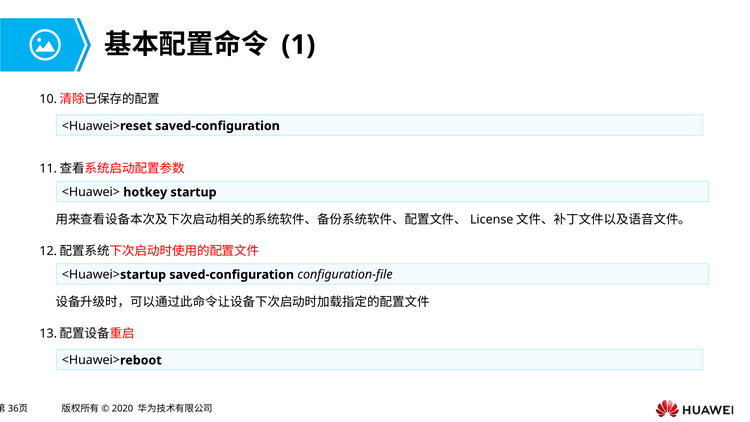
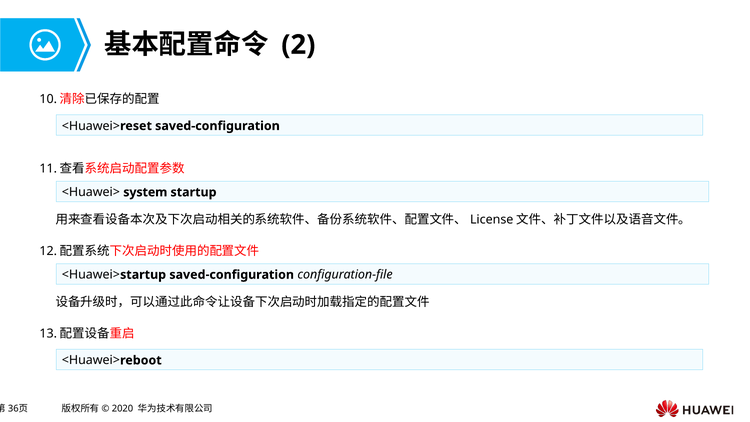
1: 1 -> 2 (298, 45)
hotkey: hotkey -> system (145, 192)
